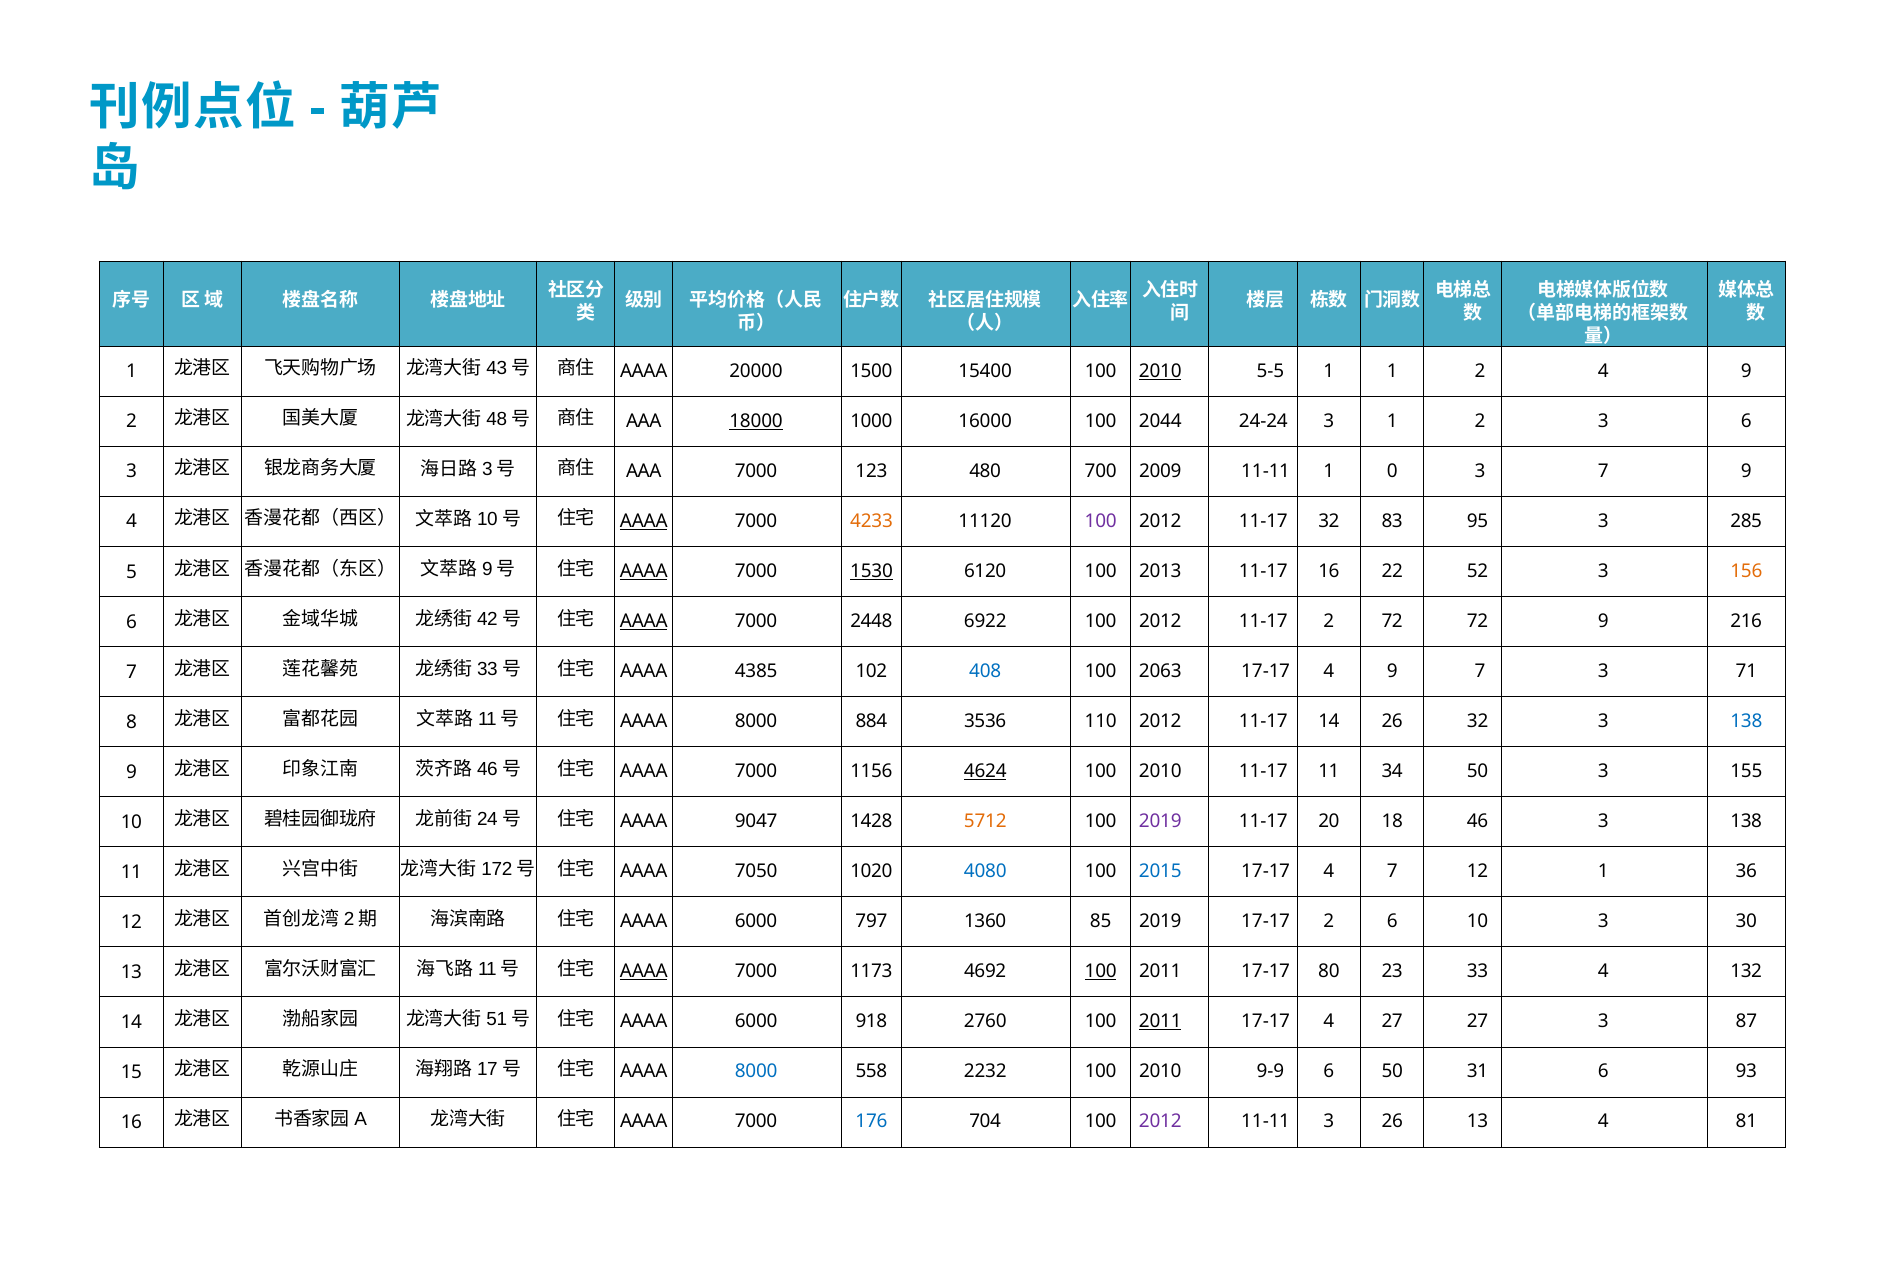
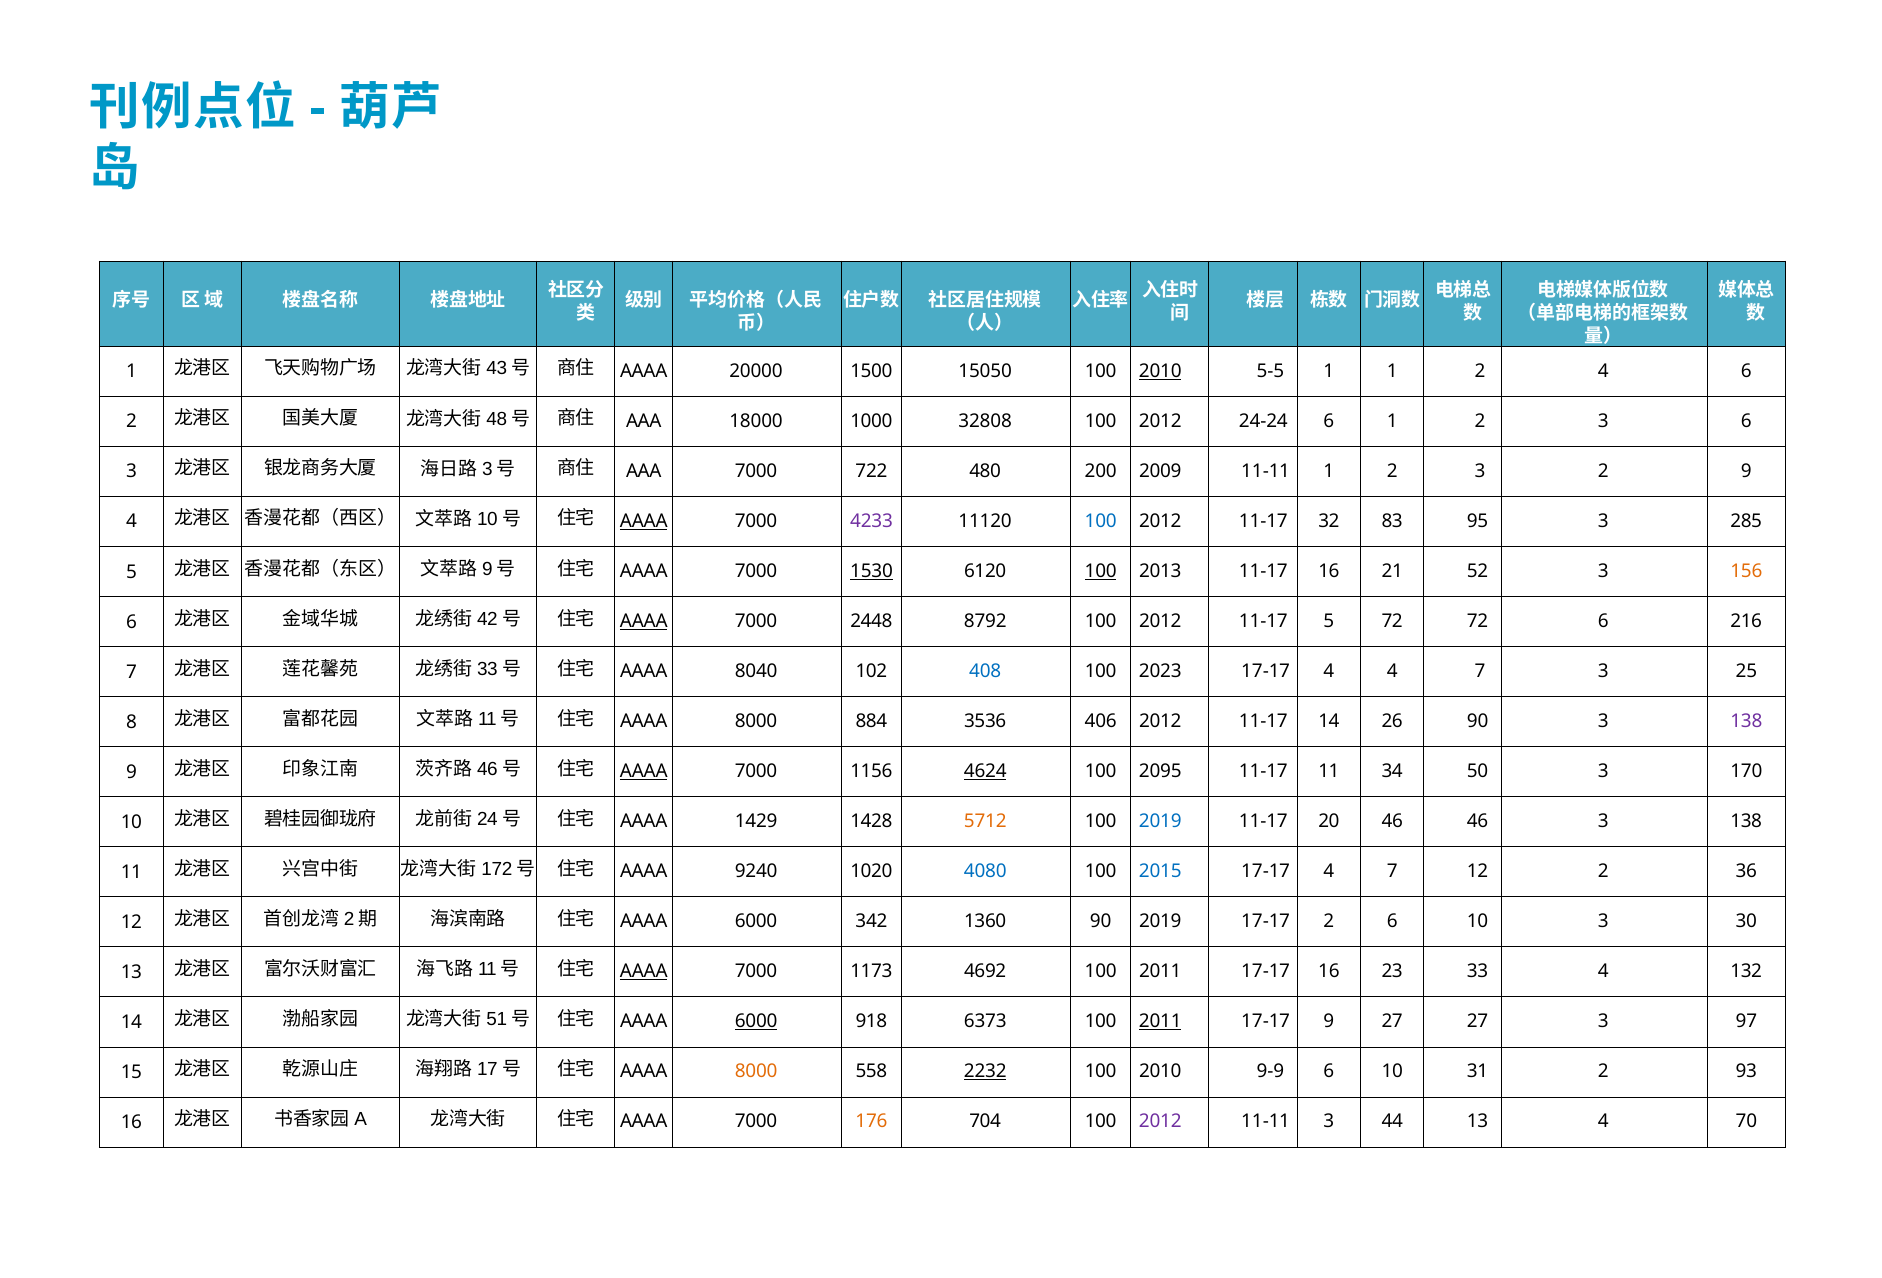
15400: 15400 -> 15050 (985, 371)
2 4 9: 9 -> 6 (1746, 371)
18000 underline: present -> none (756, 421)
16000: 16000 -> 32808 (985, 421)
2044: 2044 -> 2012 (1160, 421)
24-24 3: 3 -> 6 (1329, 421)
123: 123 -> 722 (871, 471)
700: 700 -> 200 (1101, 471)
11-11 1 0: 0 -> 2 (1392, 471)
3 7: 7 -> 2 (1603, 471)
4233 colour: orange -> purple (871, 521)
100 colour: purple -> blue (1101, 521)
AAAA underline: present -> none (644, 571)
100 underline: none -> present (1101, 571)
22: 22 -> 21 (1392, 571)
6922: 6922 -> 8792 (985, 621)
11-17 2: 2 -> 5 (1329, 621)
72 9: 9 -> 6 (1603, 621)
4385: 4385 -> 8040 (756, 671)
2063: 2063 -> 2023 (1160, 671)
17-17 4 9: 9 -> 4 (1392, 671)
71: 71 -> 25 (1746, 671)
110: 110 -> 406 (1101, 721)
26 32: 32 -> 90 (1478, 721)
138 colour: blue -> purple (1746, 721)
AAAA underline: none -> present (644, 771)
2010: 2010 -> 2095 (1160, 771)
155: 155 -> 170 (1746, 771)
9047: 9047 -> 1429 (756, 821)
2019 colour: purple -> blue (1160, 821)
20 18: 18 -> 46 (1392, 821)
7050: 7050 -> 9240 (756, 871)
12 1: 1 -> 2 (1603, 871)
797: 797 -> 342 (871, 921)
1360 85: 85 -> 90 (1101, 921)
100 underline: present -> none (1101, 971)
17-17 80: 80 -> 16 (1329, 971)
6000 underline: none -> present (756, 1021)
2760: 2760 -> 6373 (985, 1021)
4: 4 -> 9 (1329, 1021)
87: 87 -> 97 (1746, 1021)
8000 colour: blue -> orange (756, 1071)
2232 underline: none -> present (985, 1071)
9-9 6 50: 50 -> 10 (1392, 1071)
31 6: 6 -> 2 (1603, 1071)
176 colour: blue -> orange (871, 1121)
3 26: 26 -> 44 (1392, 1121)
81: 81 -> 70 (1746, 1121)
